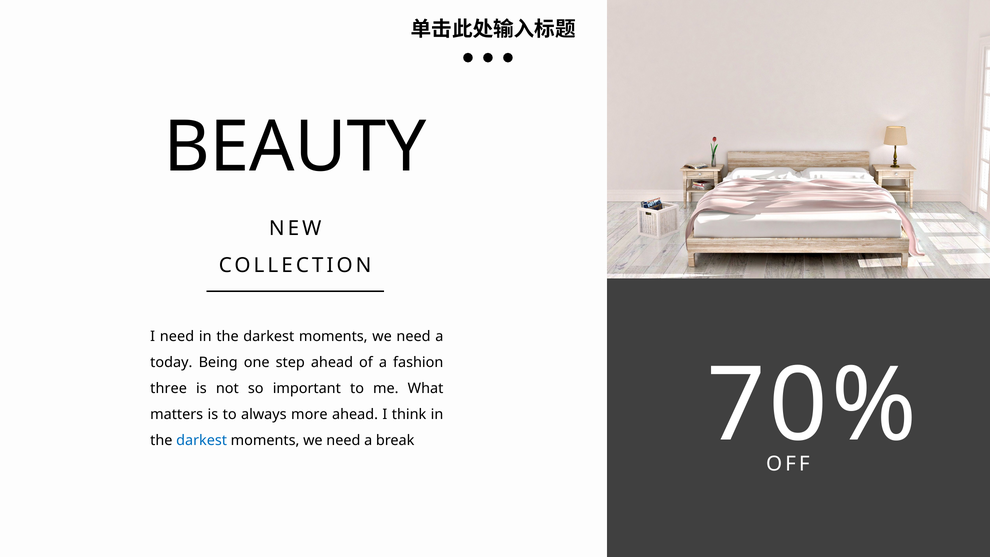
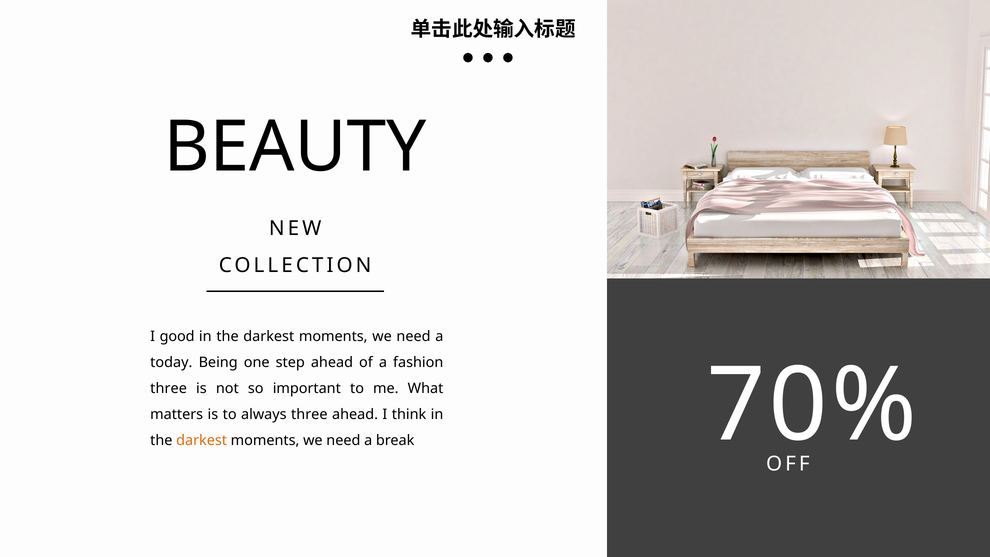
I need: need -> good (177, 336)
always more: more -> three (309, 414)
darkest colour: blue -> orange (202, 440)
